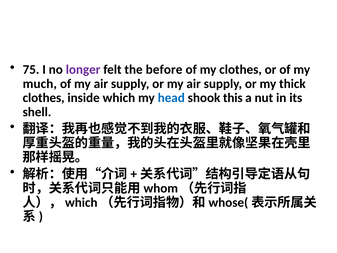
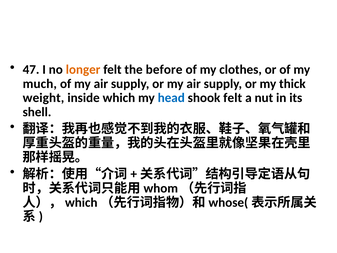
75: 75 -> 47 (31, 69)
longer colour: purple -> orange (83, 69)
clothes: clothes -> weight (43, 98)
shook this: this -> felt (233, 98)
